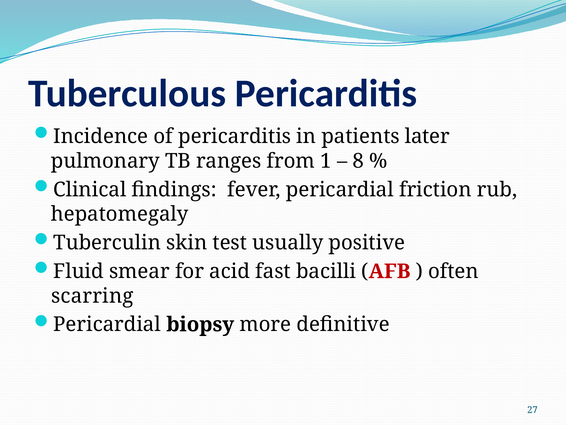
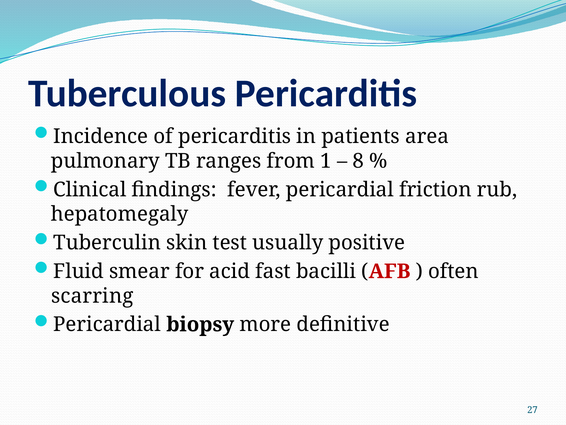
later: later -> area (427, 136)
